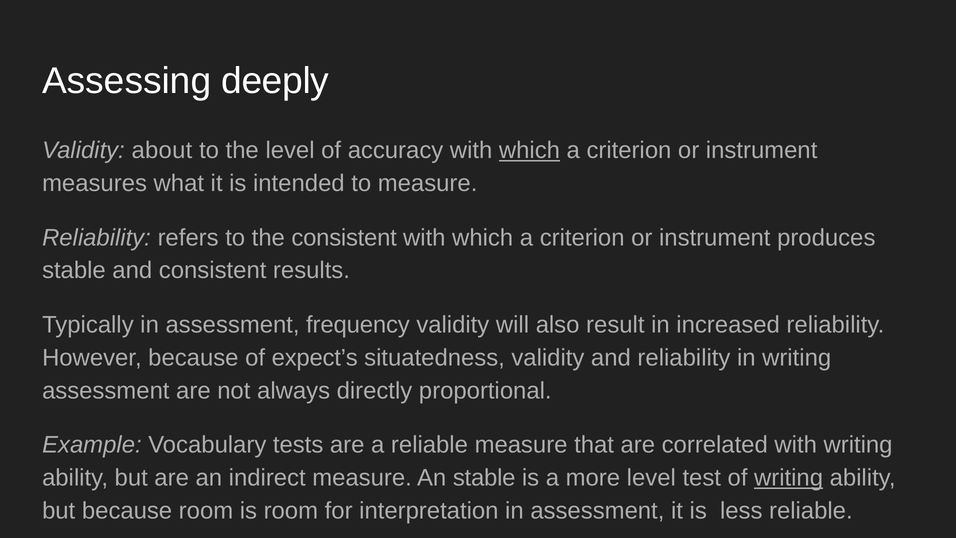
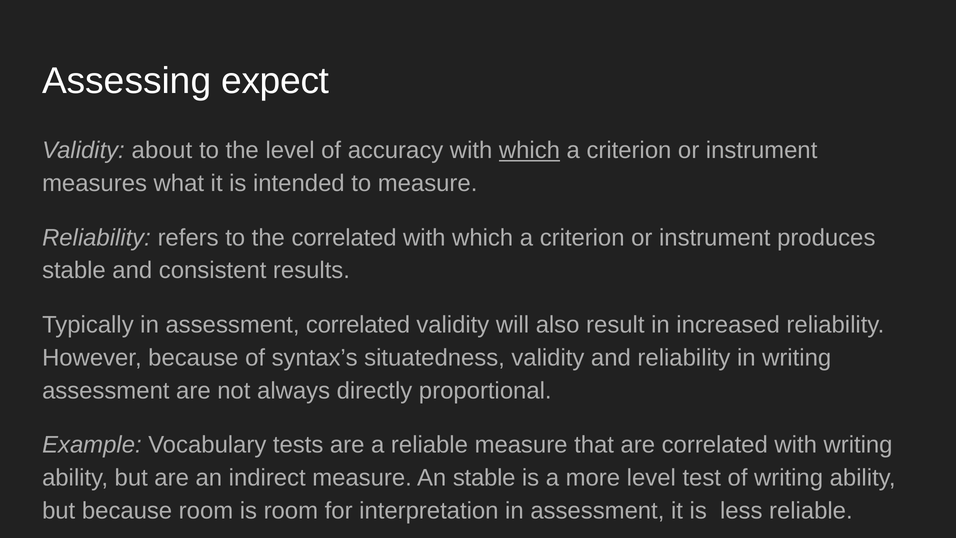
deeply: deeply -> expect (275, 81)
the consistent: consistent -> correlated (344, 238)
assessment frequency: frequency -> correlated (358, 325)
expect’s: expect’s -> syntax’s (315, 358)
writing underline: present -> none (789, 478)
